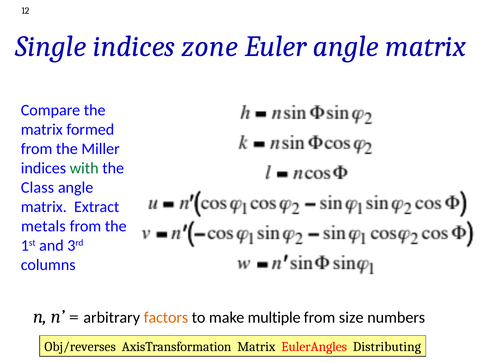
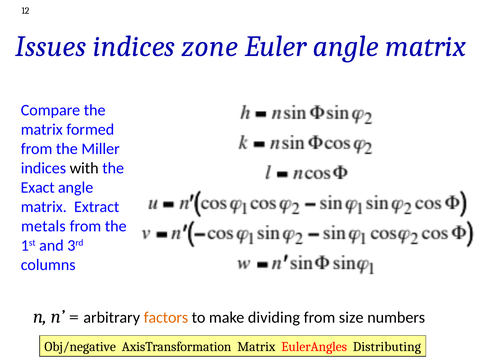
Single: Single -> Issues (51, 46)
with colour: green -> black (84, 168)
Class: Class -> Exact (38, 187)
multiple: multiple -> dividing (274, 317)
Obj/reverses: Obj/reverses -> Obj/negative (80, 346)
